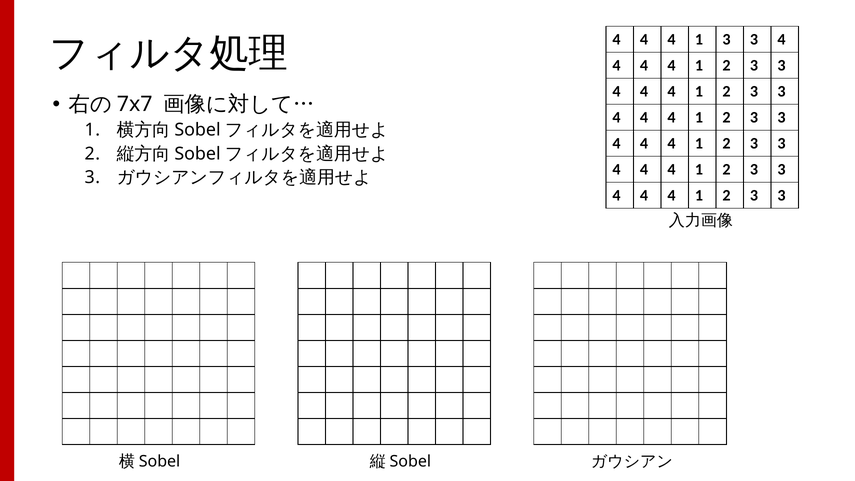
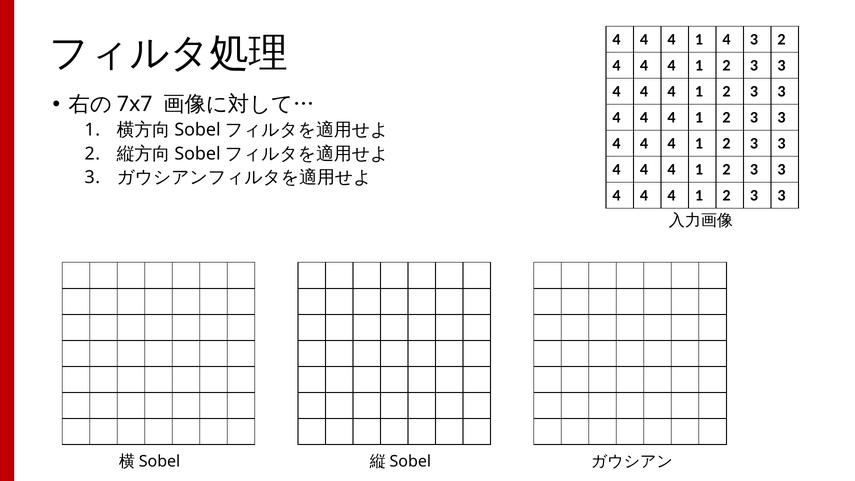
1 3: 3 -> 4 (727, 39)
4: 4 -> 2 (782, 39)
